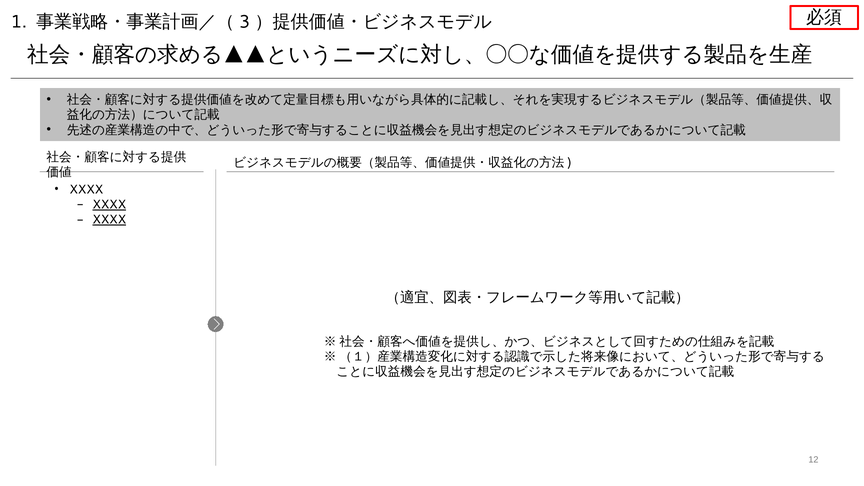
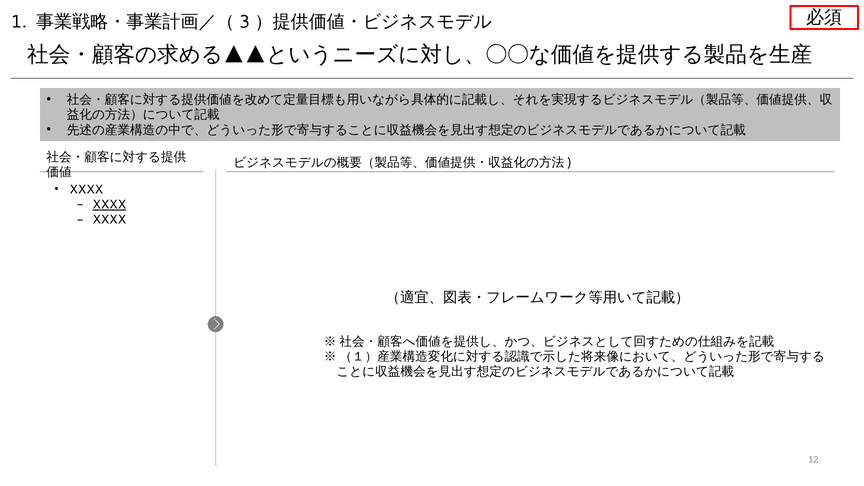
XXXX underline: present -> none (109, 220)
